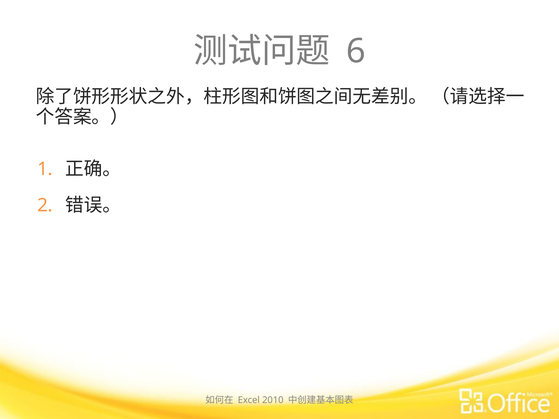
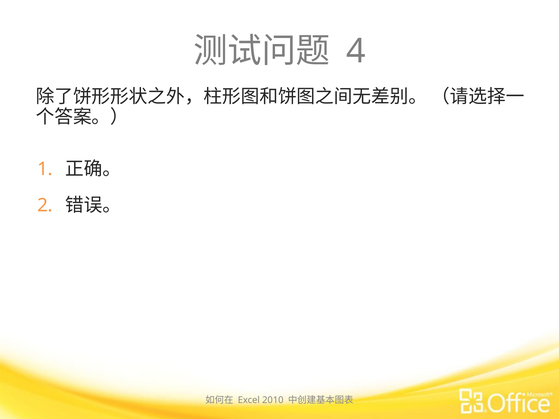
6: 6 -> 4 (356, 51)
